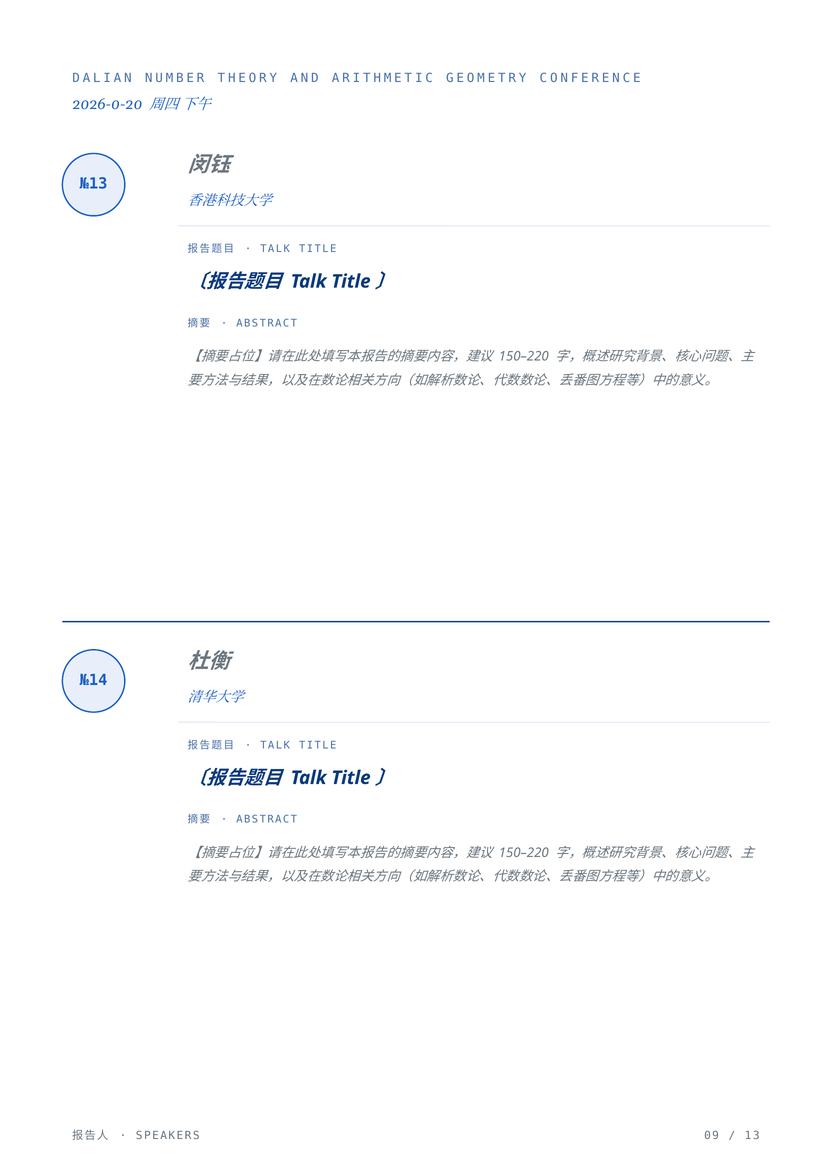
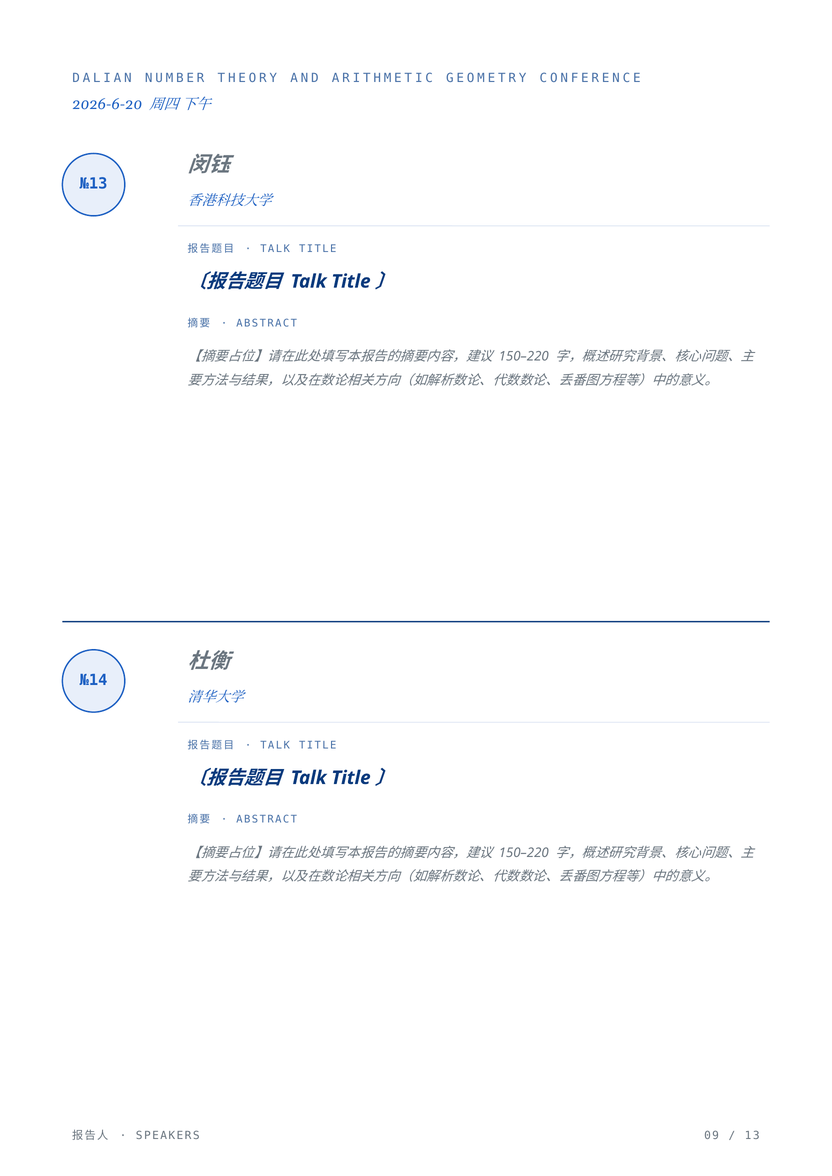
2026-0-20: 2026-0-20 -> 2026-6-20 (107, 105)
